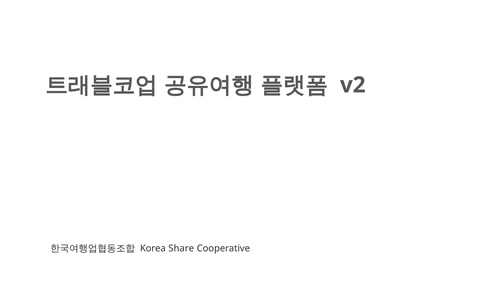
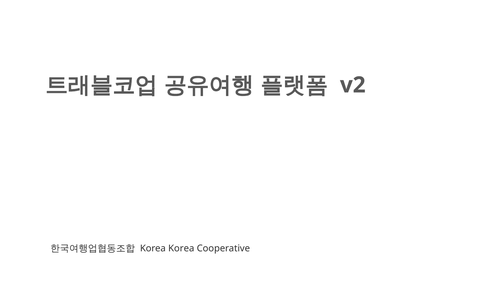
Korea Share: Share -> Korea (181, 248)
